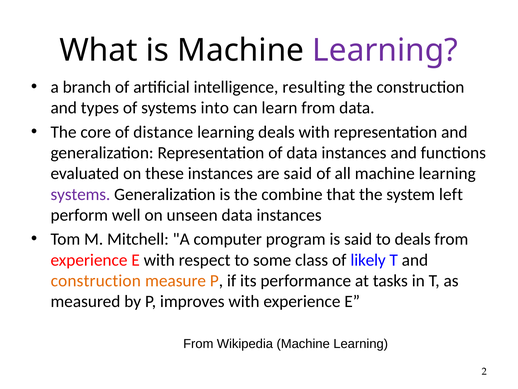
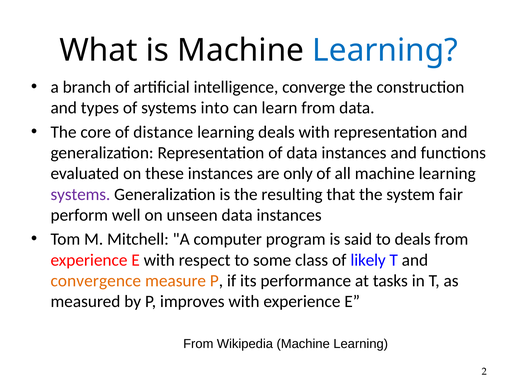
Learning colour: purple -> blue (385, 50)
resulting: resulting -> converge (314, 87)
are said: said -> only (298, 173)
combine: combine -> resulting (292, 194)
left: left -> fair (451, 194)
construction: construction -> convergence (96, 280)
